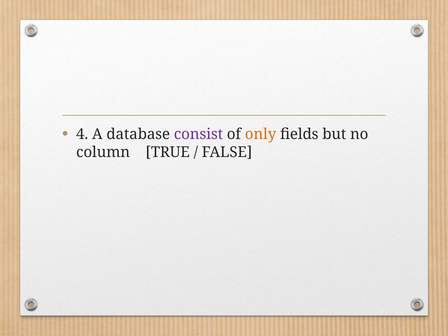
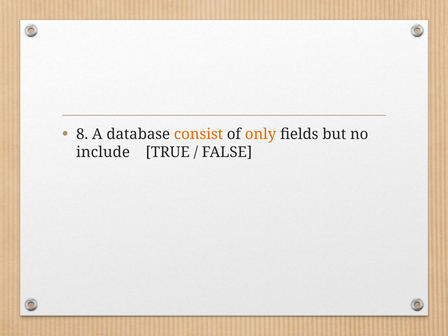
4: 4 -> 8 (82, 134)
consist colour: purple -> orange (198, 134)
column: column -> include (103, 152)
